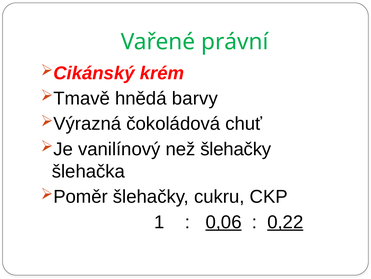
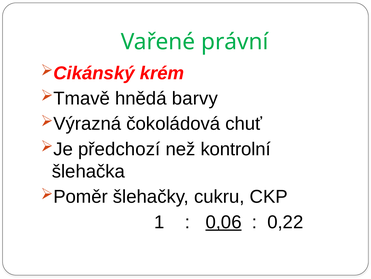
vanilínový: vanilínový -> předchozí (119, 149)
než šlehačky: šlehačky -> kontrolní (236, 149)
0,22 underline: present -> none (285, 222)
